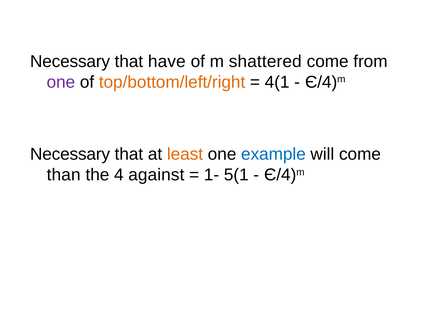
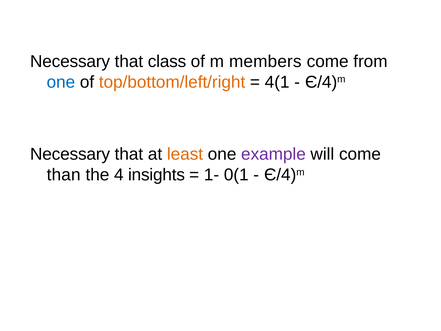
have: have -> class (167, 61)
shattered: shattered -> members (265, 61)
one colour: purple -> blue (61, 82)
example colour: blue -> purple (273, 154)
against: against -> insights (156, 175)
5(1: 5(1 -> 0(1 (236, 175)
